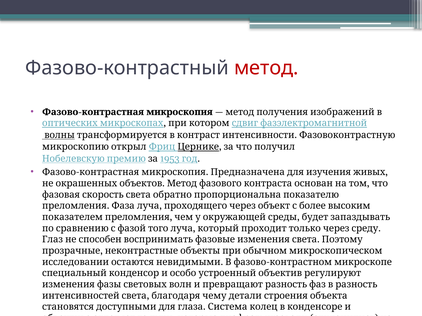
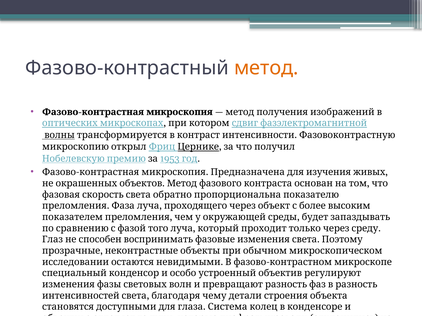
метод colour: red -> orange (266, 68)
